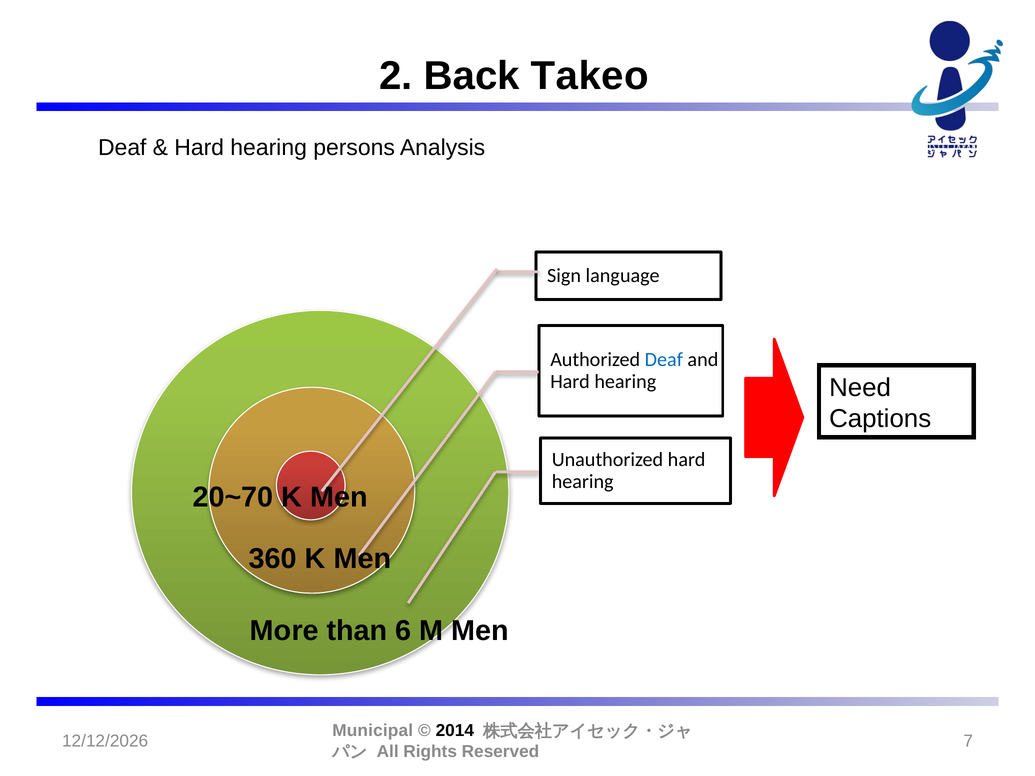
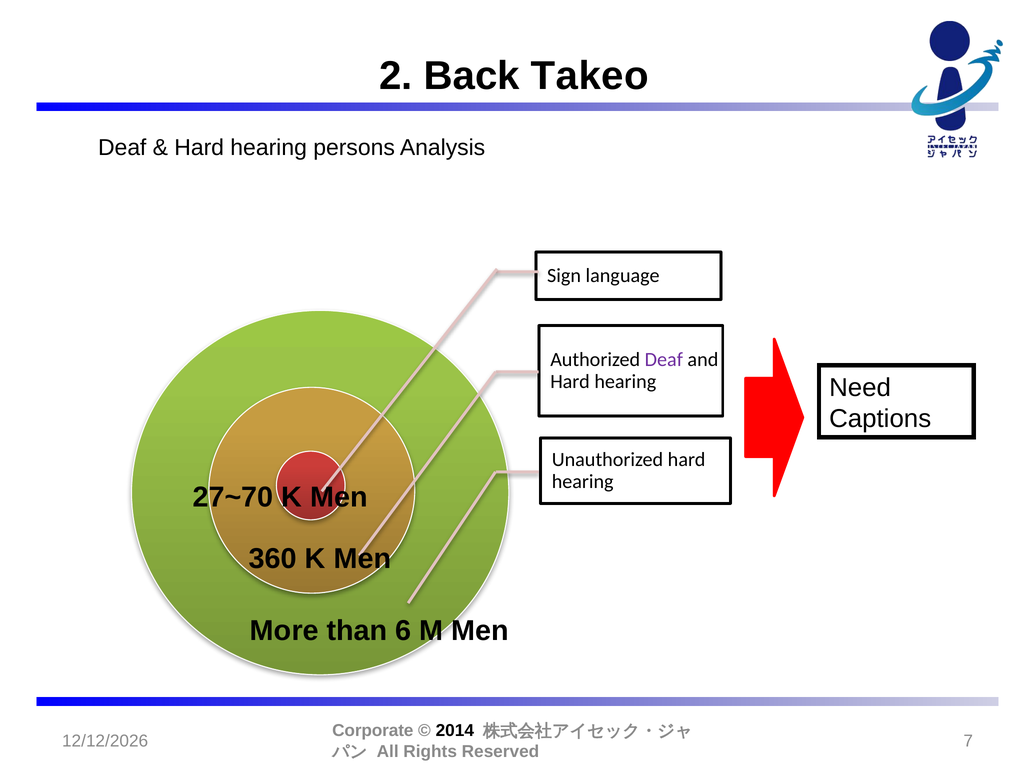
Deaf colour: blue -> purple (664, 360)
20~70: 20~70 -> 27~70 (233, 498)
Municipal: Municipal -> Corporate (373, 731)
